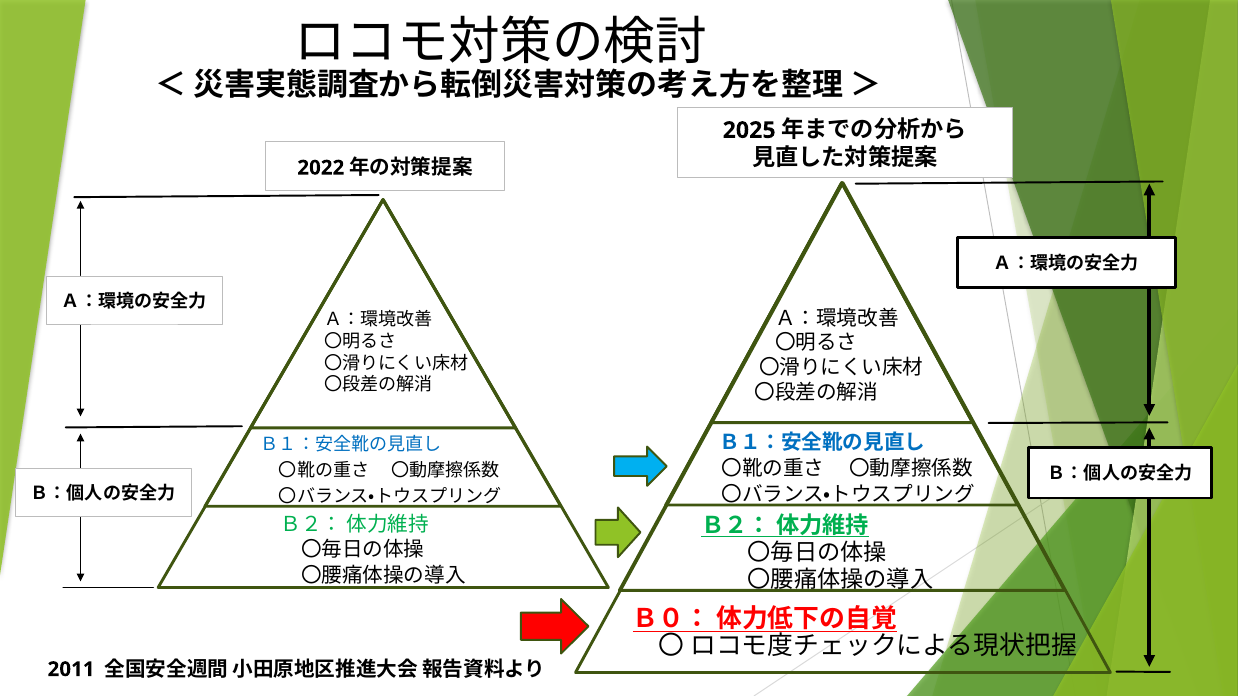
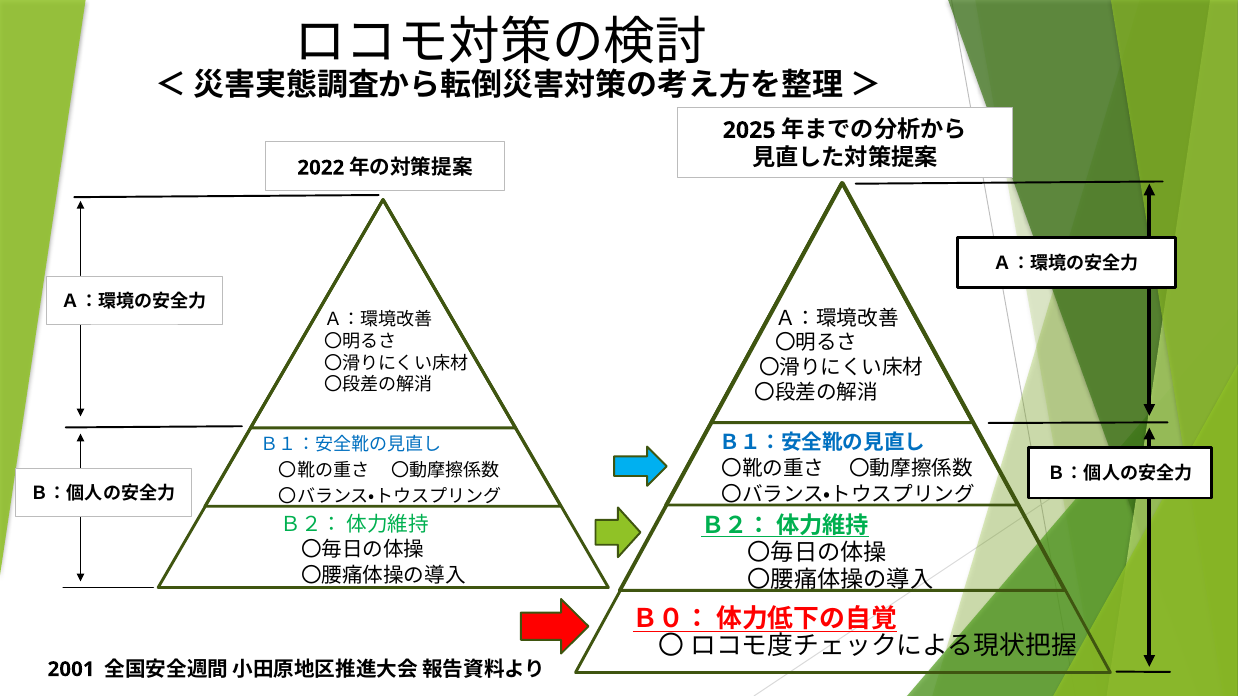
2011: 2011 -> 2001 (71, 670)
